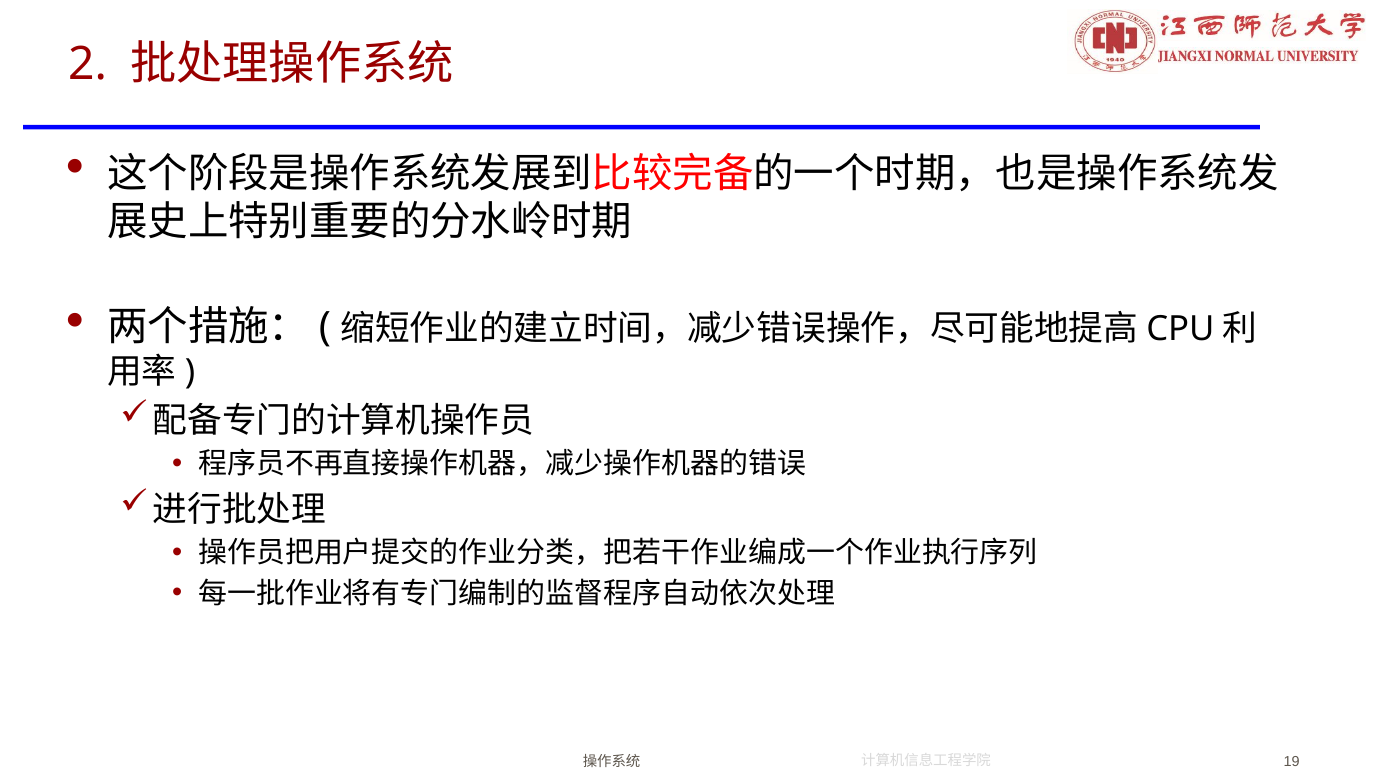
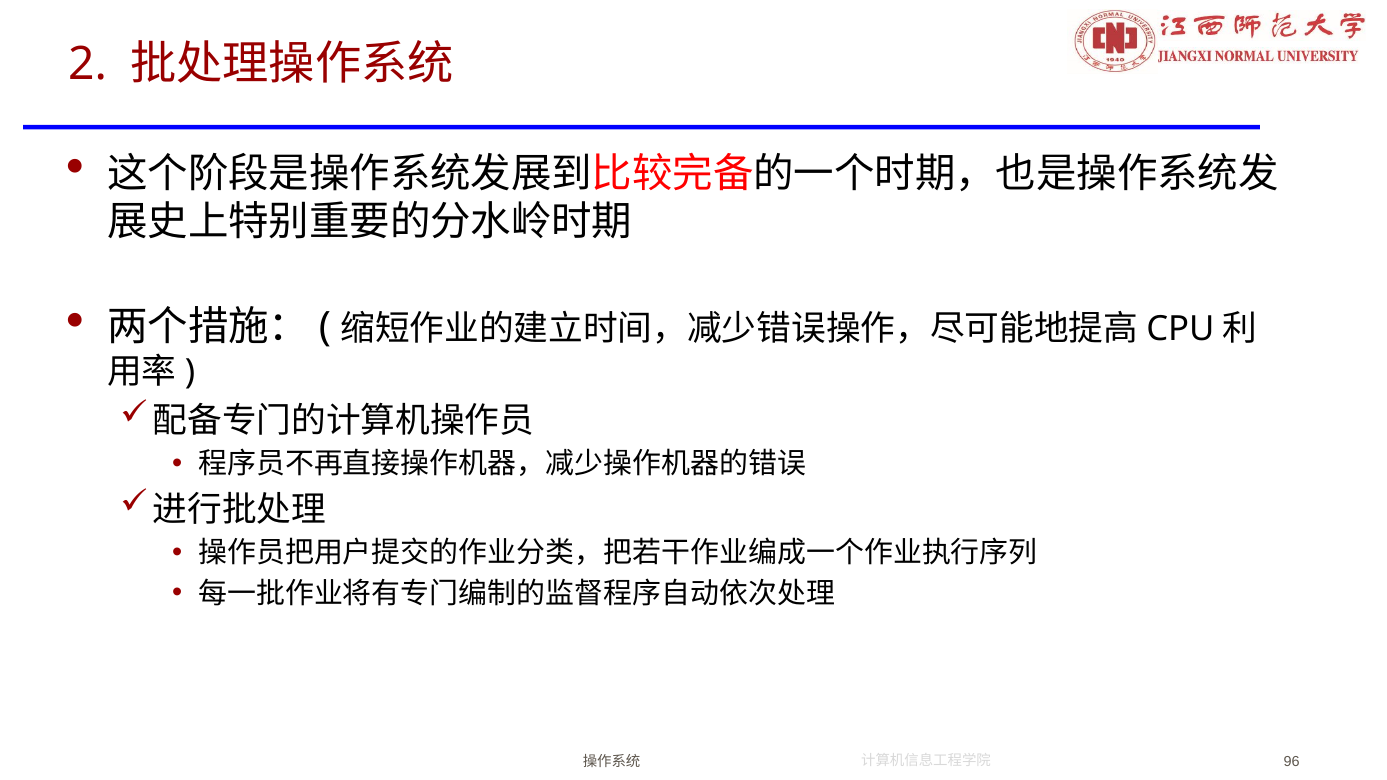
19: 19 -> 96 (1292, 762)
